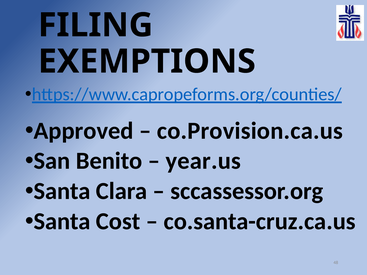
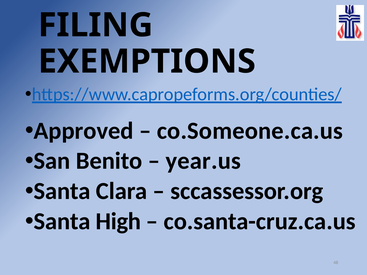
co.Provision.ca.us: co.Provision.ca.us -> co.Someone.ca.us (250, 131)
Cost: Cost -> High (118, 222)
